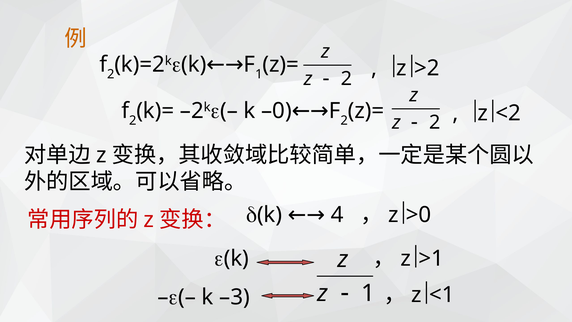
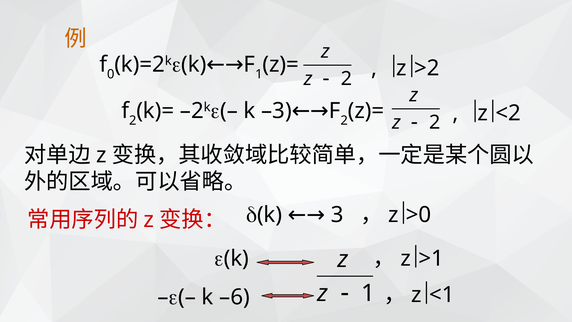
2: 2 -> 0 (111, 74)
–0: –0 -> –3 (276, 111)
4: 4 -> 3 (337, 215)
–3: –3 -> –6 (234, 297)
